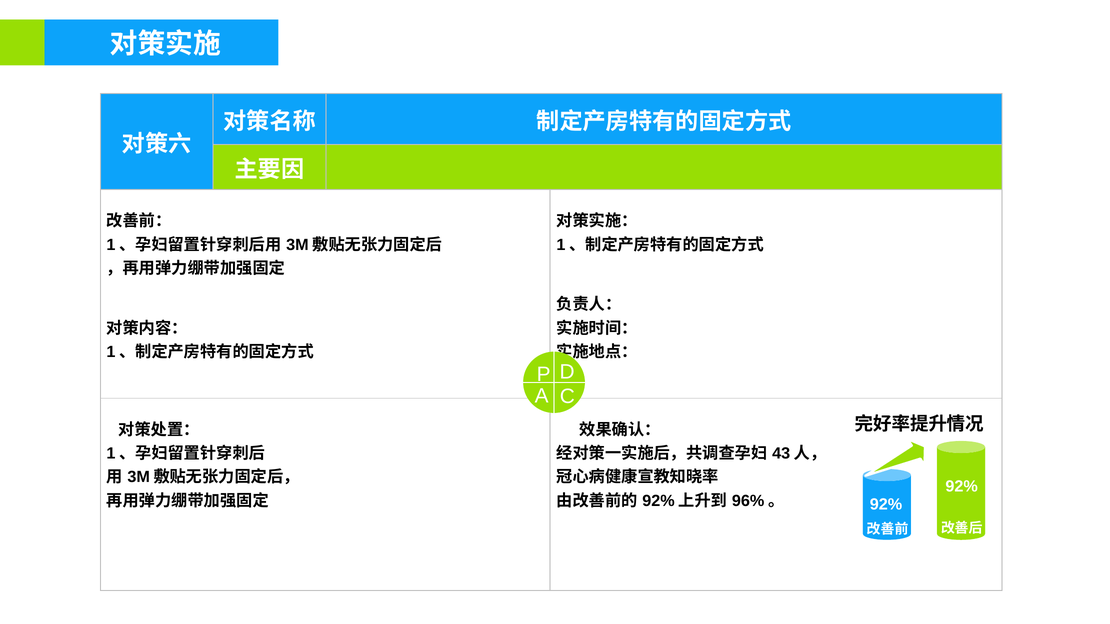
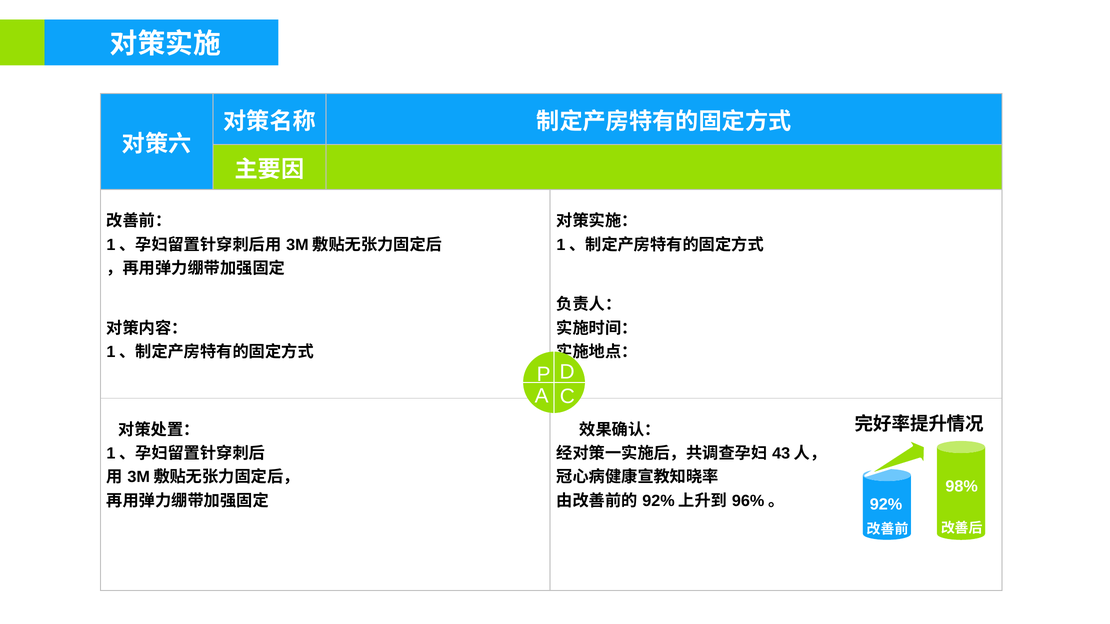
92%: 92% -> 98% (962, 486)
